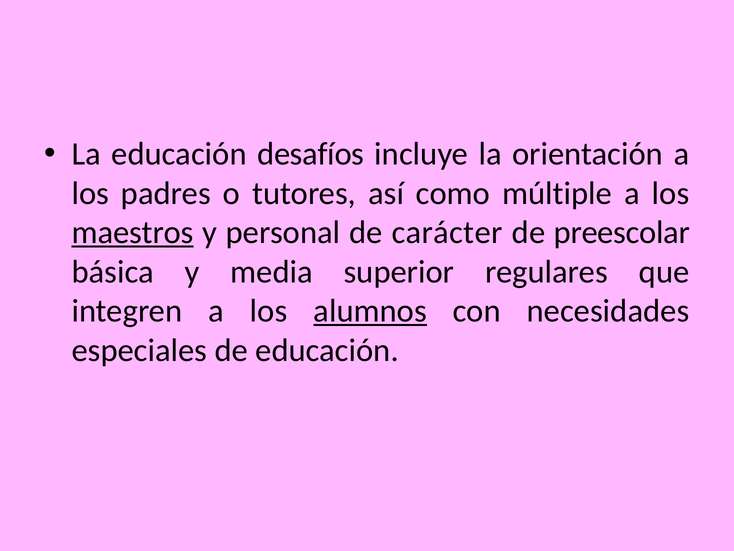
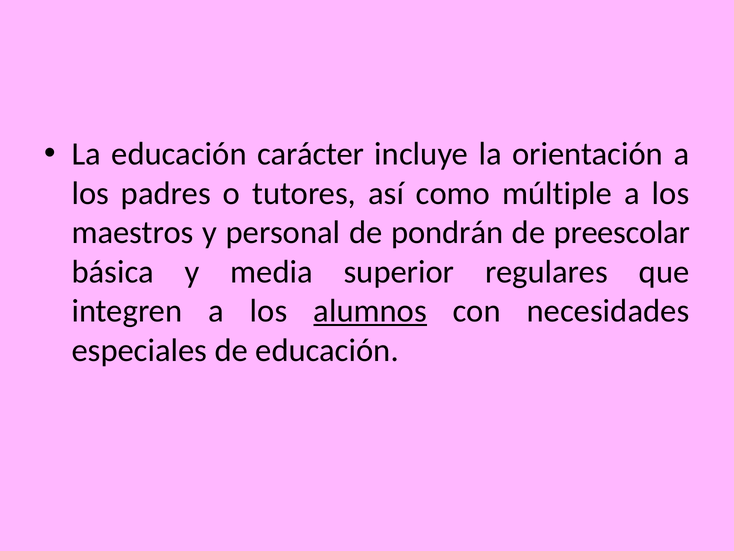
desafíos: desafíos -> carácter (311, 154)
maestros underline: present -> none (133, 232)
carácter: carácter -> pondrán (447, 232)
